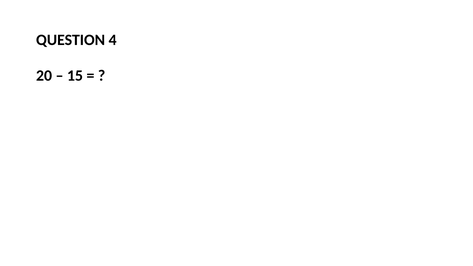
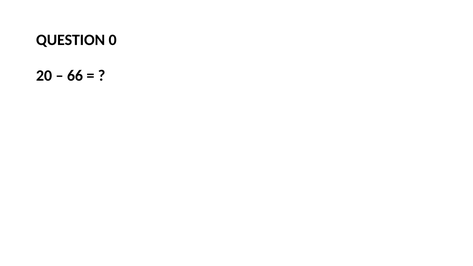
4: 4 -> 0 (113, 40)
15: 15 -> 66 (75, 76)
